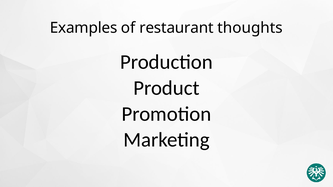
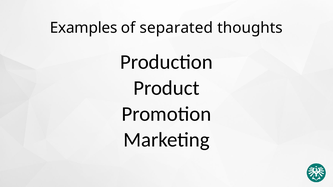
restaurant: restaurant -> separated (176, 28)
